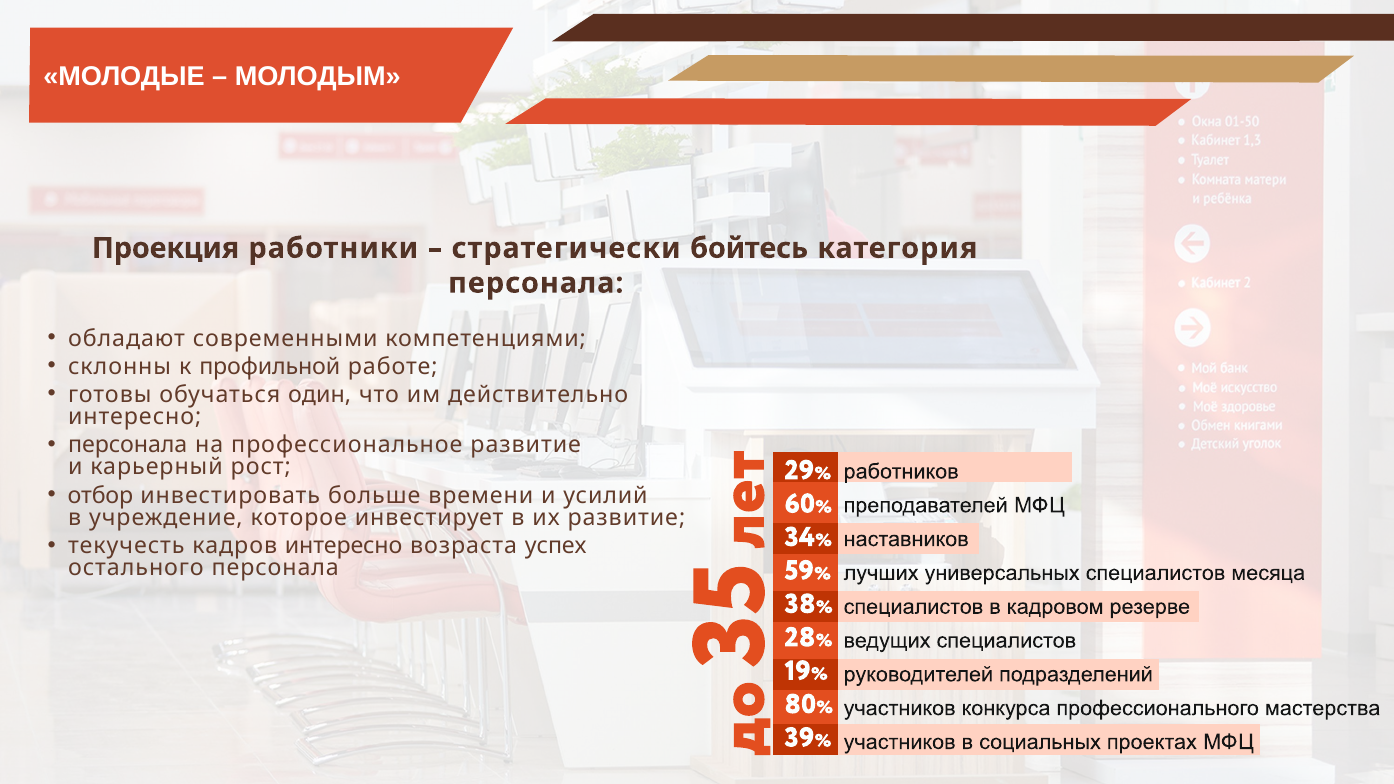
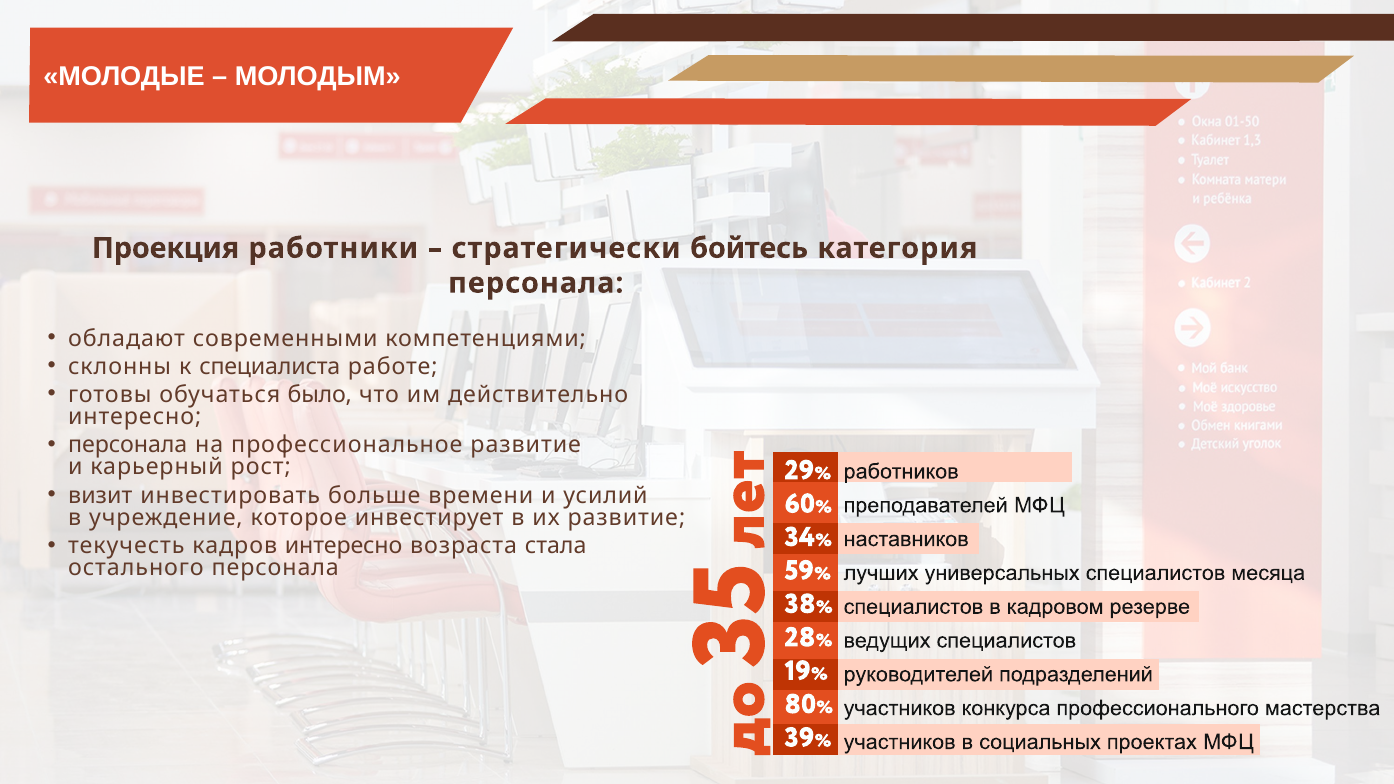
профильной: профильной -> специалиста (270, 367)
один: один -> было (320, 395)
отбор: отбор -> визит (100, 496)
успех: успех -> стала (556, 546)
